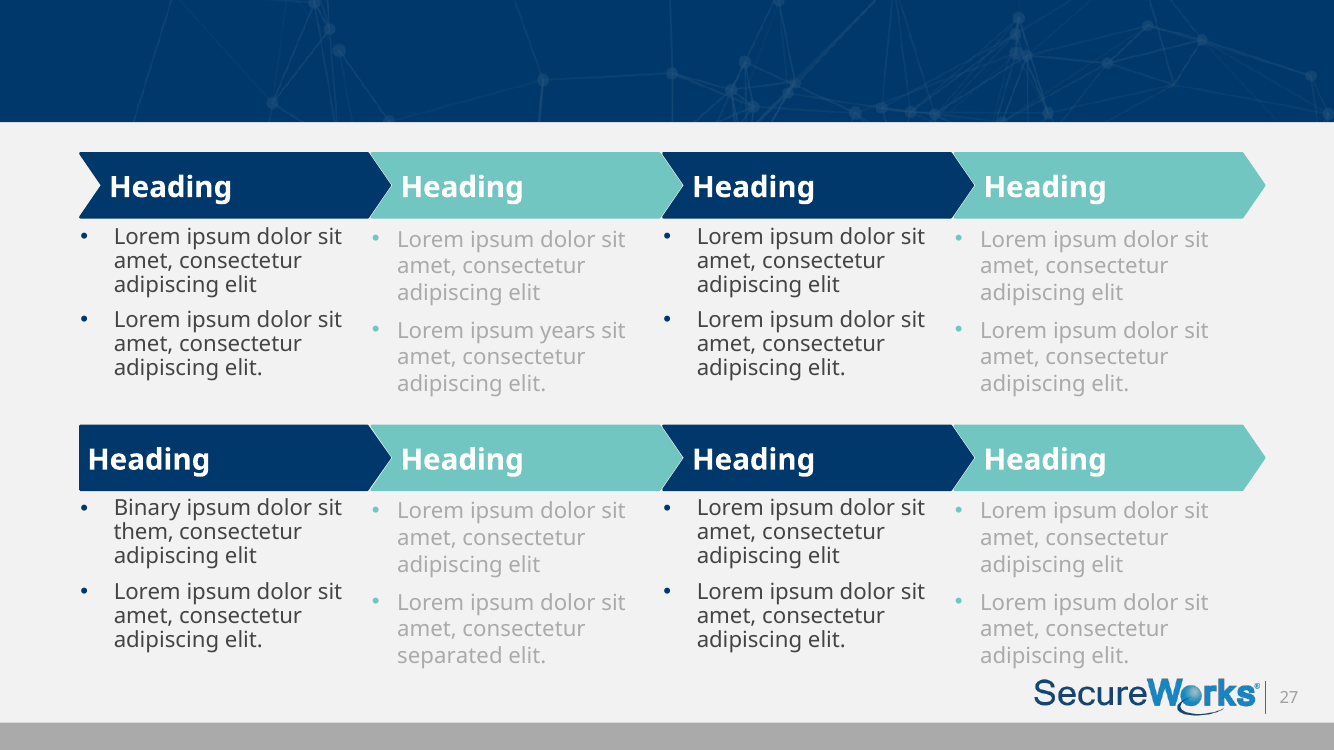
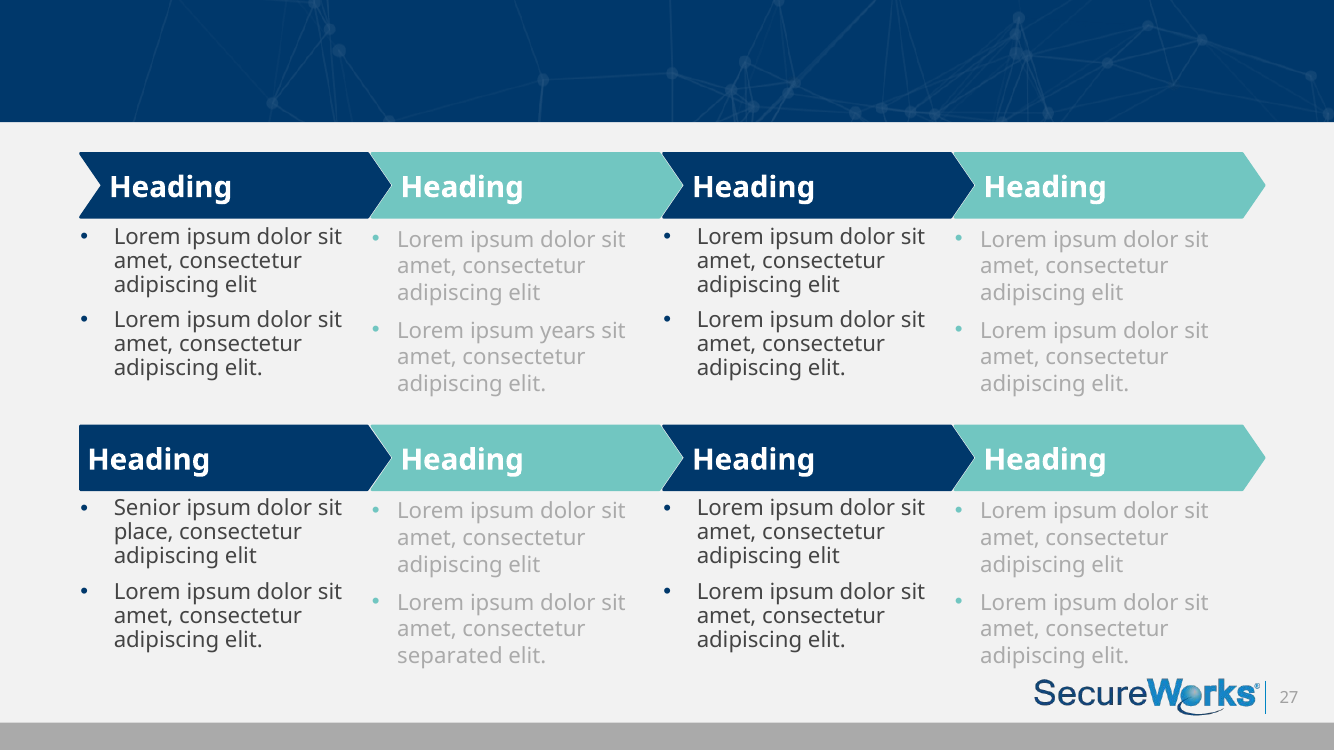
Binary: Binary -> Senior (147, 509)
them: them -> place (144, 533)
